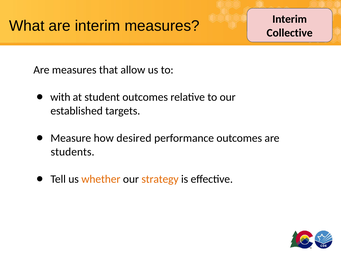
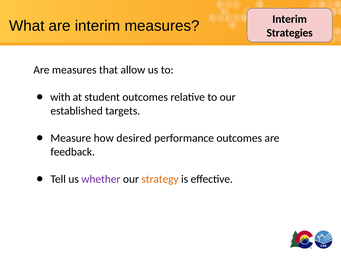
Collective: Collective -> Strategies (290, 33)
students: students -> feedback (73, 152)
whether colour: orange -> purple (101, 179)
